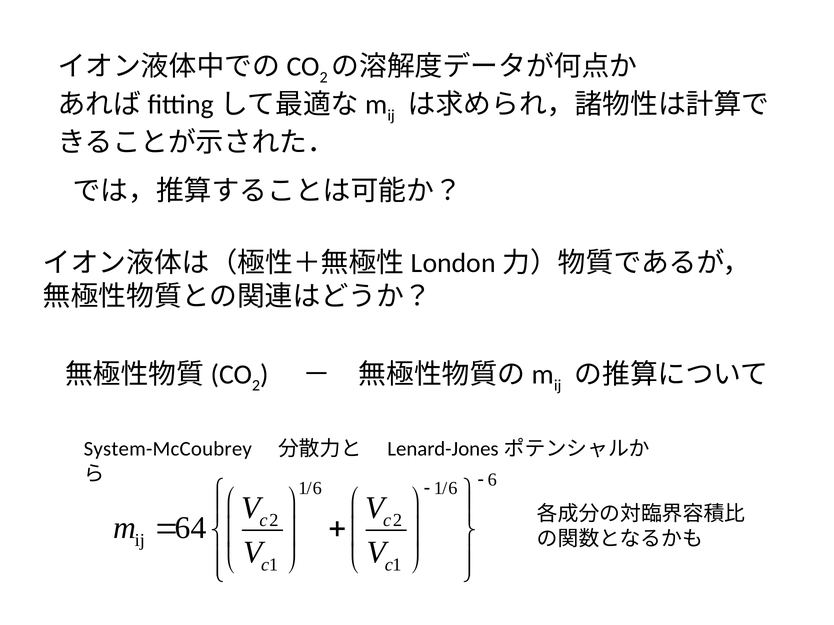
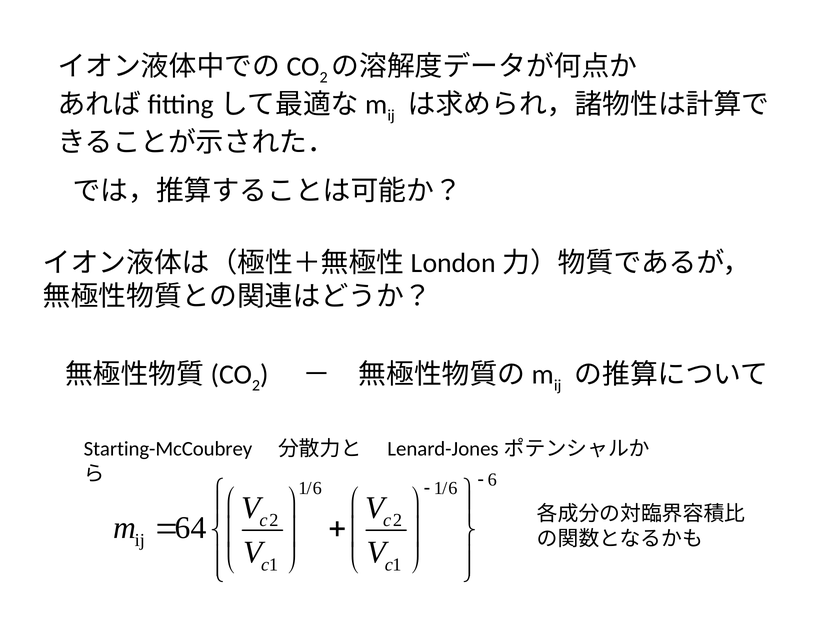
System-McCoubrey: System-McCoubrey -> Starting-McCoubrey (168, 449)
